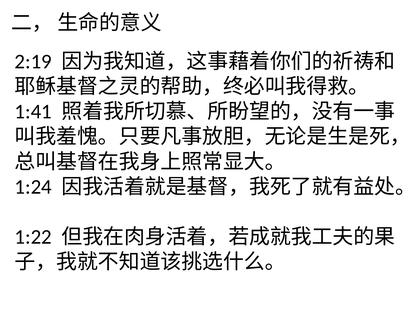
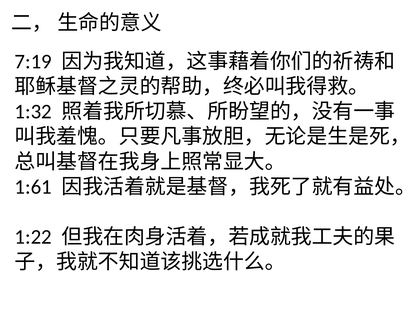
2:19: 2:19 -> 7:19 (33, 62)
1:41: 1:41 -> 1:32 (33, 112)
1:24: 1:24 -> 1:61 (33, 187)
